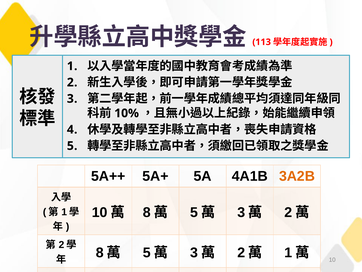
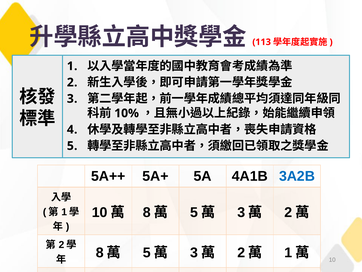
3A2B colour: orange -> blue (297, 176)
